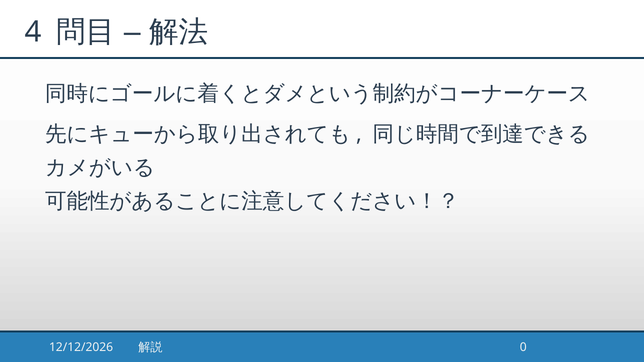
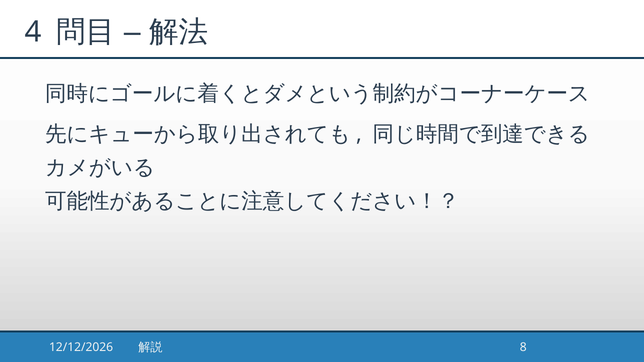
0: 0 -> 8 (523, 348)
